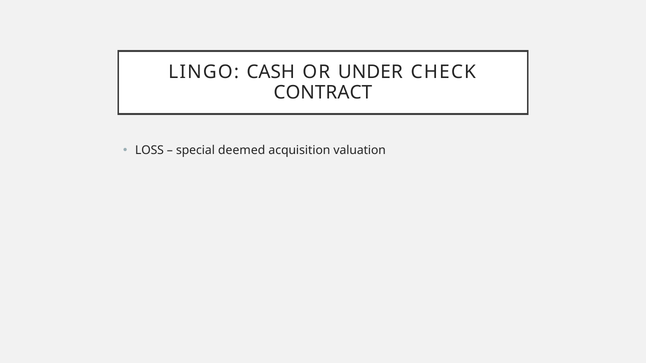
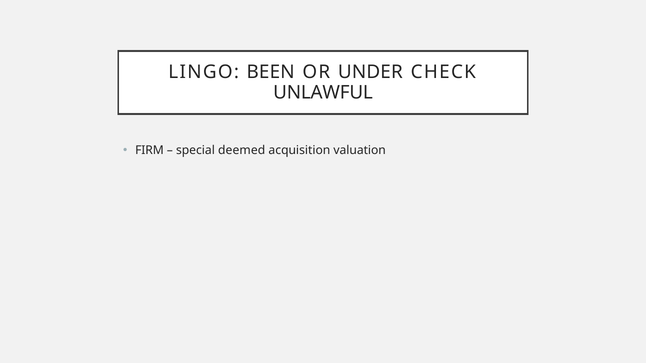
CASH: CASH -> BEEN (271, 72)
CONTRACT: CONTRACT -> UNLAWFUL (323, 93)
LOSS: LOSS -> FIRM (149, 150)
